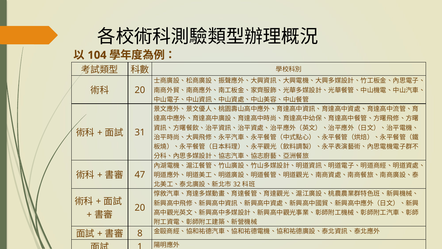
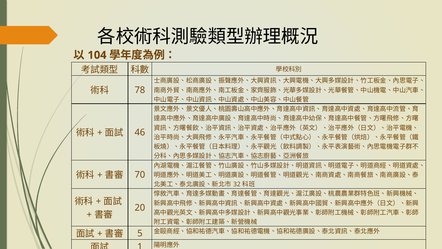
20: 20 -> 78 (140, 90)
31: 31 -> 46 (140, 132)
47: 47 -> 70 (140, 175)
8: 8 -> 5 (140, 233)
